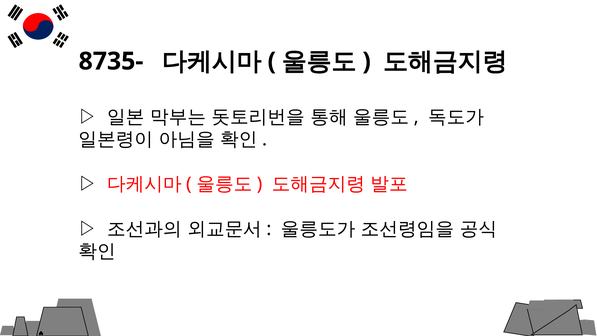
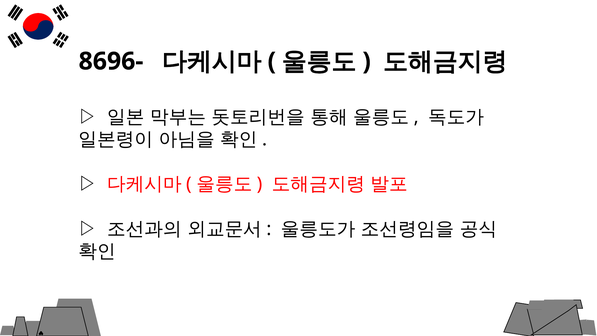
8735-: 8735- -> 8696- (111, 61)
